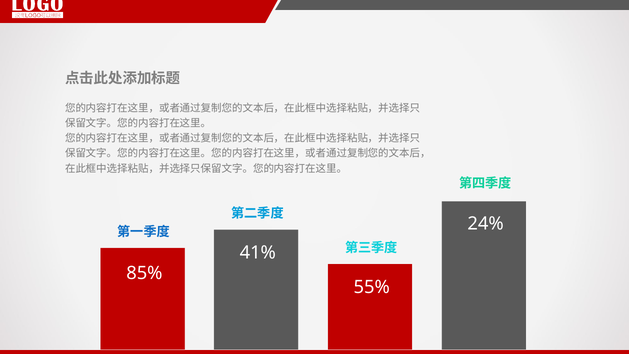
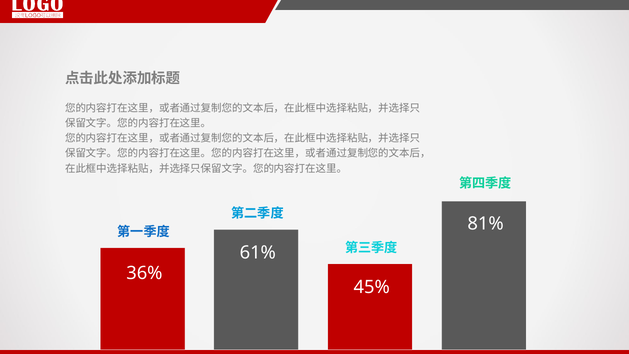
24%: 24% -> 81% (486, 224)
41%: 41% -> 61% (258, 252)
85%: 85% -> 36% (144, 273)
55%: 55% -> 45% (372, 287)
